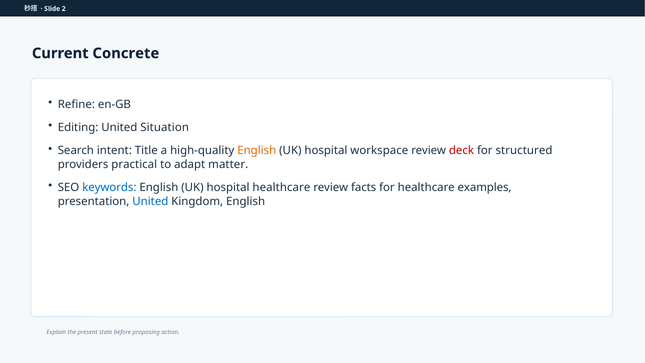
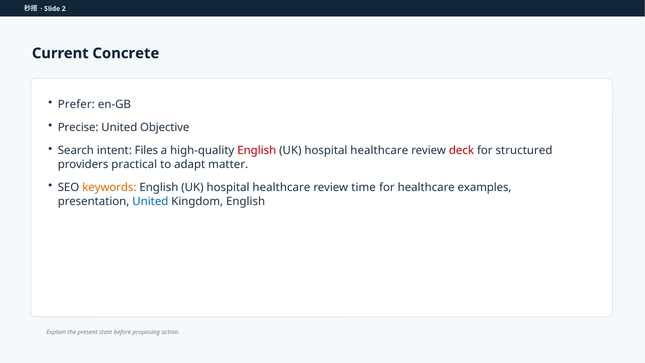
Refine: Refine -> Prefer (76, 104)
Editing: Editing -> Precise (78, 128)
Situation: Situation -> Objective (165, 128)
Title: Title -> Files (146, 151)
English colour: orange -> red (257, 151)
workspace: workspace -> healthcare (379, 151)
keywords colour: blue -> orange (109, 187)
facts: facts -> time (364, 187)
